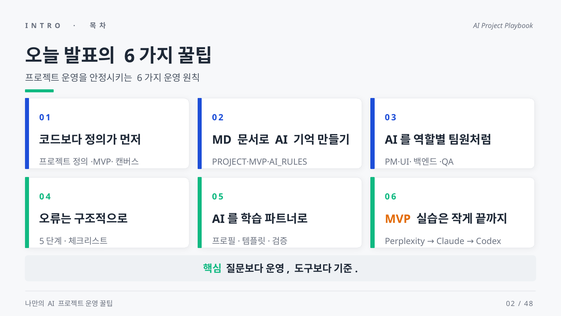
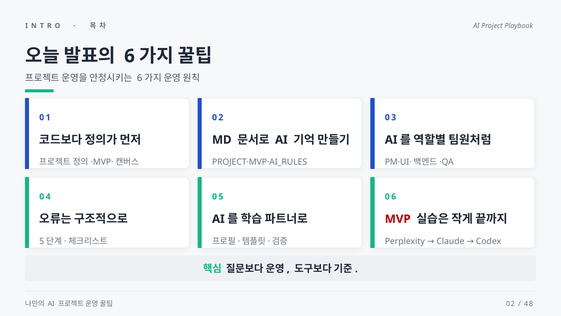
MVP colour: orange -> red (398, 219)
